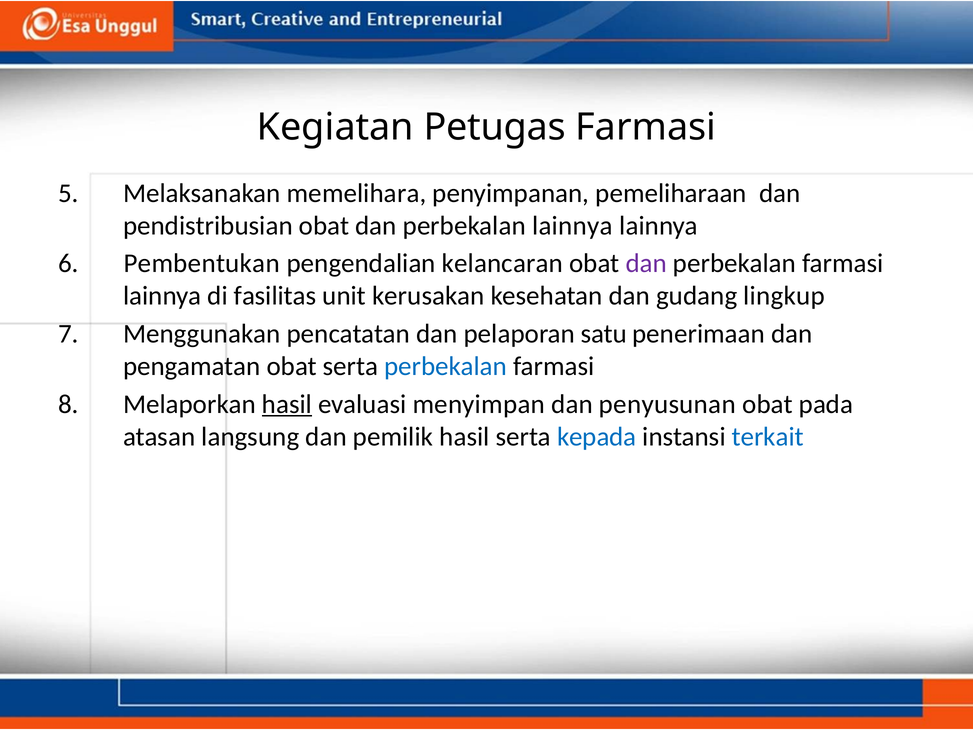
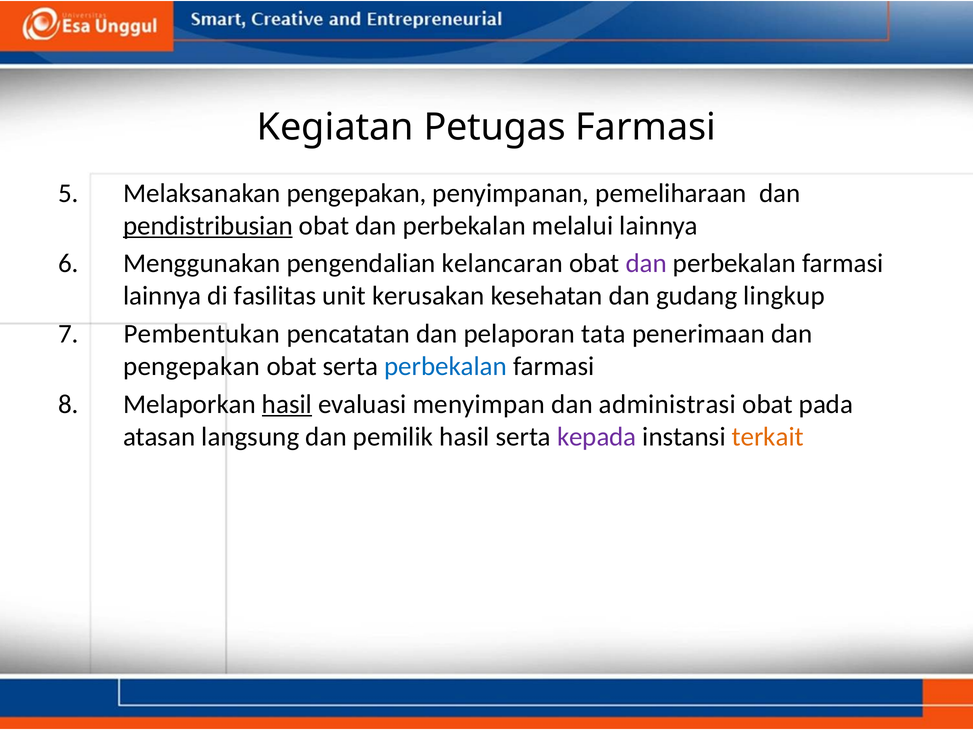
Melaksanakan memelihara: memelihara -> pengepakan (357, 193)
pendistribusian underline: none -> present (208, 226)
perbekalan lainnya: lainnya -> melalui (573, 226)
Pembentukan: Pembentukan -> Menggunakan (202, 263)
Menggunakan: Menggunakan -> Pembentukan (202, 334)
satu: satu -> tata (604, 334)
pengamatan: pengamatan -> pengepakan (192, 366)
penyusunan: penyusunan -> administrasi (667, 404)
kepada colour: blue -> purple (597, 437)
terkait colour: blue -> orange (768, 437)
